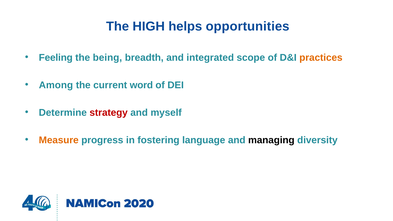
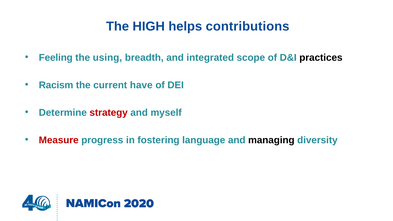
opportunities: opportunities -> contributions (248, 26)
being: being -> using (107, 58)
practices colour: orange -> black (321, 58)
Among: Among -> Racism (56, 85)
word: word -> have (141, 85)
Measure colour: orange -> red (59, 140)
